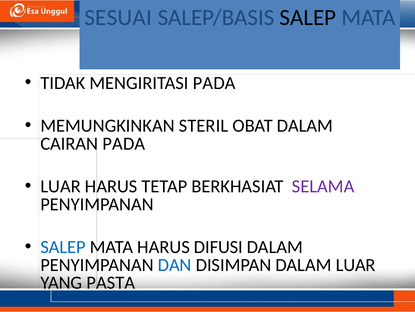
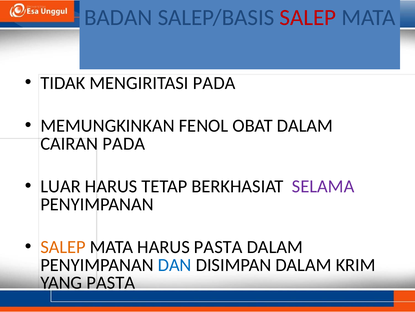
SESUAI: SESUAI -> BADAN (118, 17)
SALEP colour: black -> red (308, 17)
STERIL: STERIL -> FENOL (204, 126)
SALEP colour: blue -> orange (63, 247)
HARUS DIFUSI: DIFUSI -> PASTA (218, 247)
DALAM LUAR: LUAR -> KRIM (356, 264)
